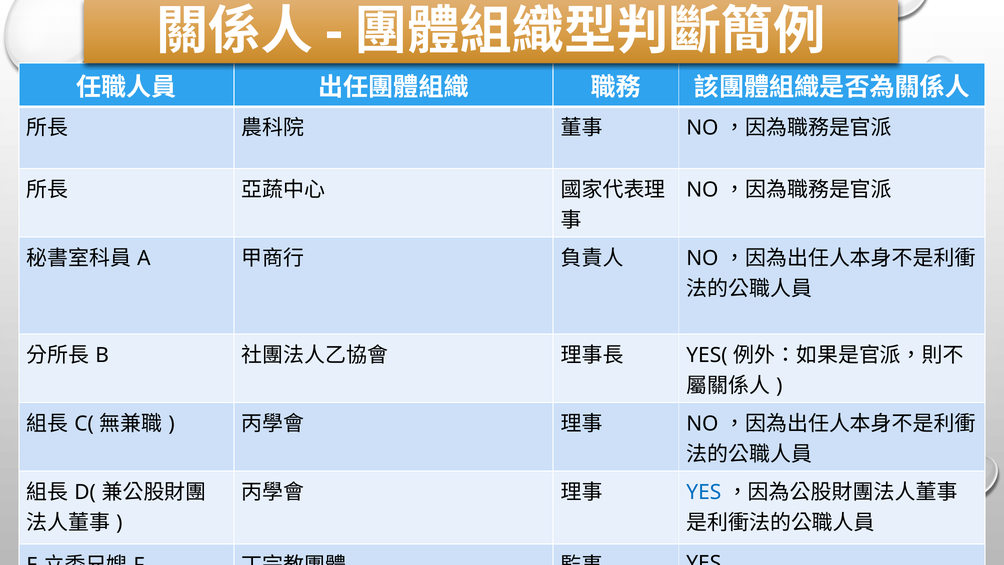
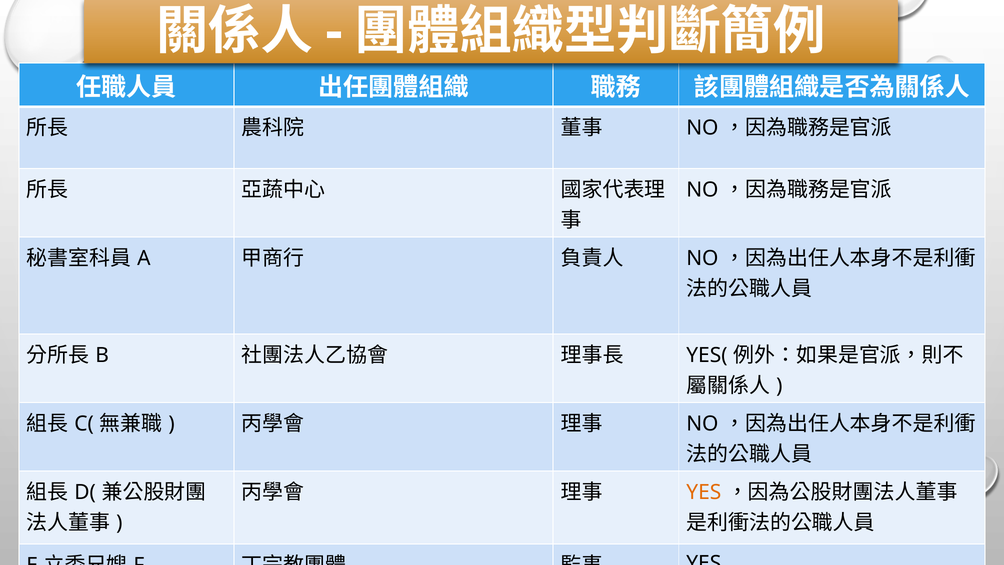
YES colour: blue -> orange (704, 492)
